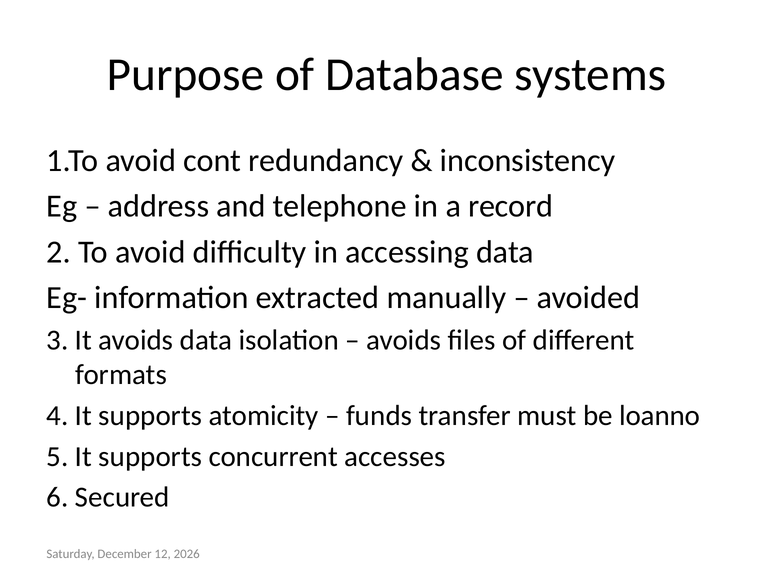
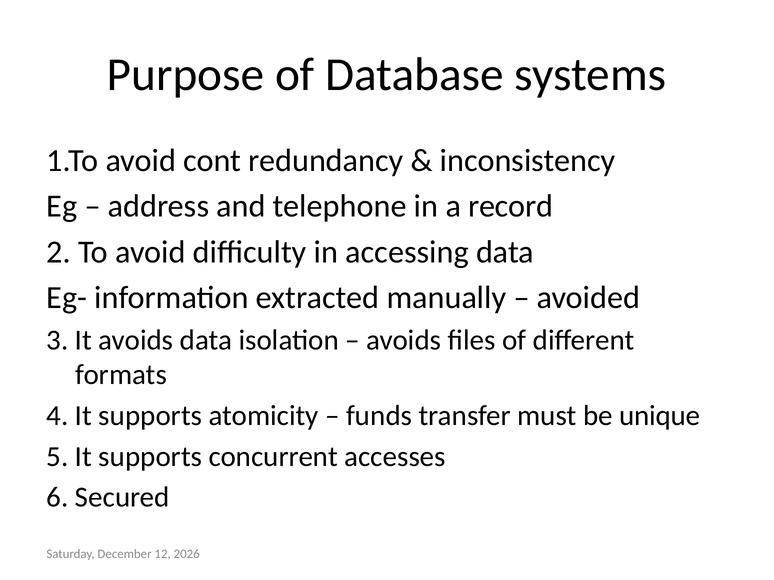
loanno: loanno -> unique (660, 416)
